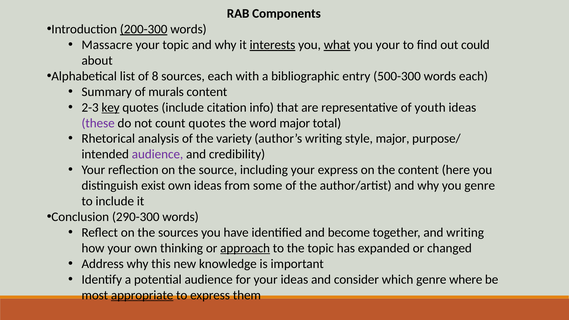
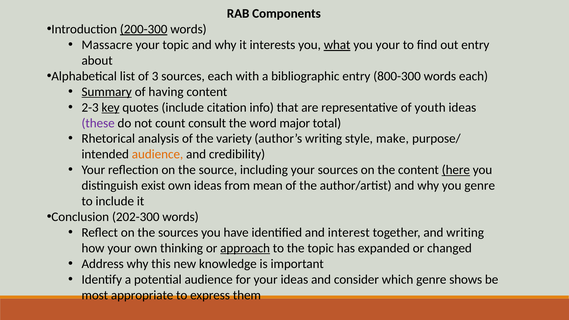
interests underline: present -> none (272, 45)
out could: could -> entry (475, 45)
8: 8 -> 3 (155, 76)
500-300: 500-300 -> 800-300 (397, 76)
Summary underline: none -> present (107, 92)
murals: murals -> having (166, 92)
count quotes: quotes -> consult (207, 123)
style major: major -> make (392, 139)
audience colour: purple -> orange (158, 154)
your express: express -> sources (338, 170)
here underline: none -> present (456, 170)
some: some -> mean (268, 186)
290-300: 290-300 -> 202-300 (136, 217)
become: become -> interest (349, 233)
where: where -> shows (466, 279)
appropriate underline: present -> none (142, 295)
